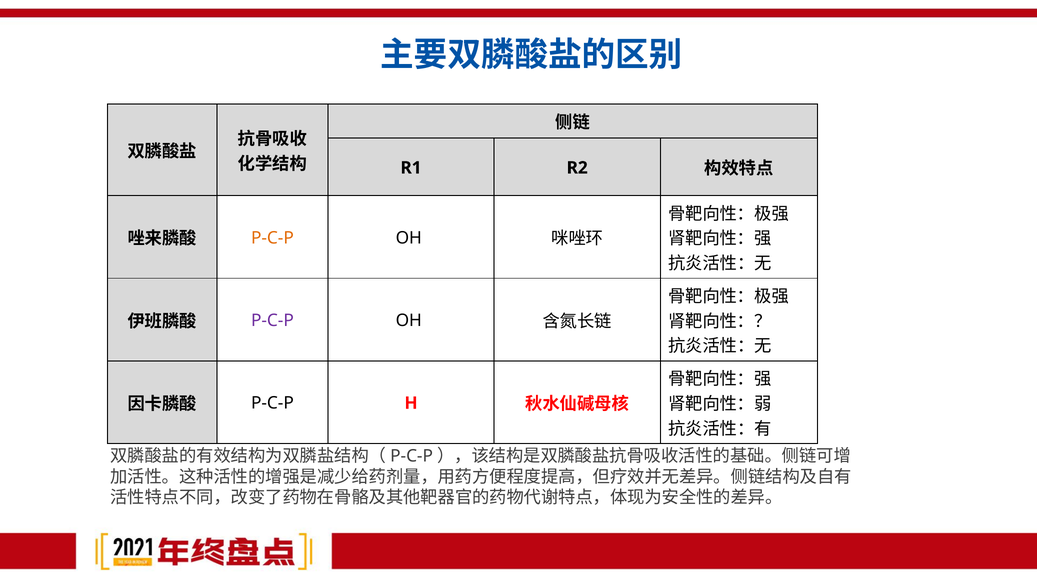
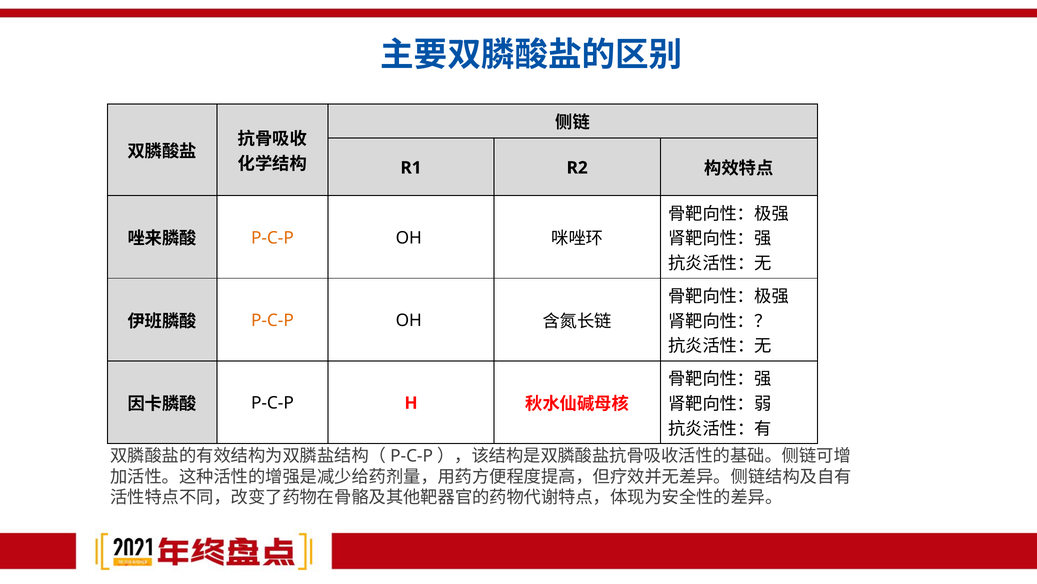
P-C-P colour: purple -> orange (272, 320)
